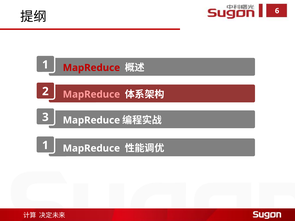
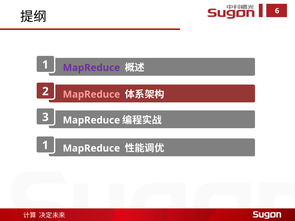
MapReduce colour: red -> purple (91, 68)
